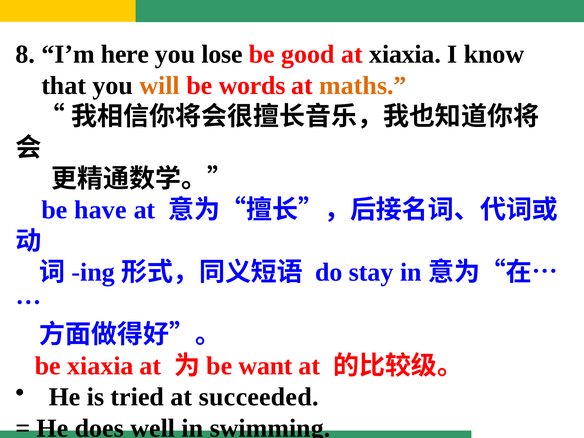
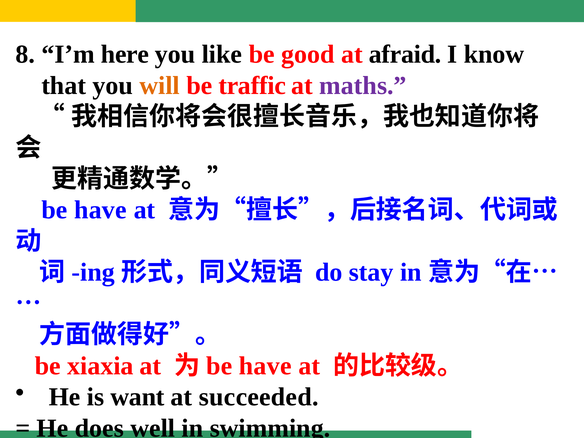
lose: lose -> like (222, 54)
at xiaxia: xiaxia -> afraid (405, 54)
words: words -> traffic (252, 85)
maths colour: orange -> purple (363, 85)
want: want -> have (265, 366)
tried: tried -> want (137, 397)
